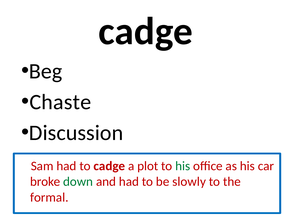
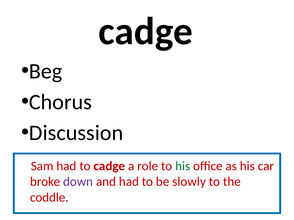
Chaste: Chaste -> Chorus (60, 102)
plot: plot -> role (148, 166)
down colour: green -> purple (78, 182)
formal: formal -> coddle (49, 198)
